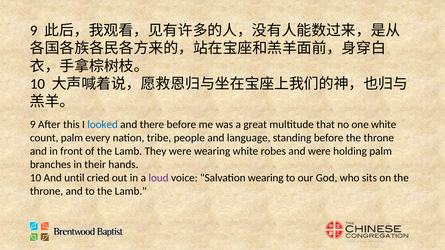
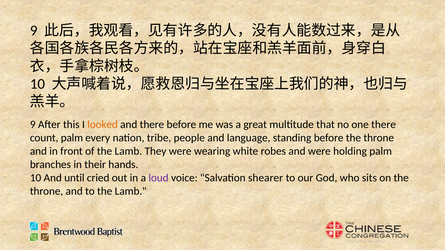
looked colour: blue -> orange (103, 125)
one white: white -> there (384, 125)
Salvation wearing: wearing -> shearer (266, 178)
